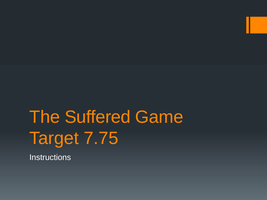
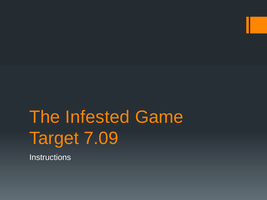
Suffered: Suffered -> Infested (97, 117)
7.75: 7.75 -> 7.09 (101, 138)
